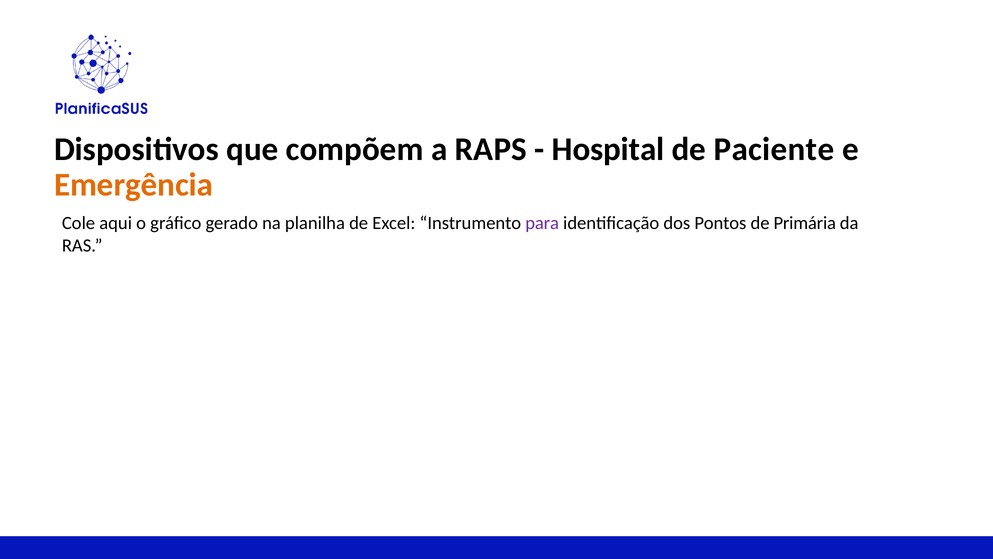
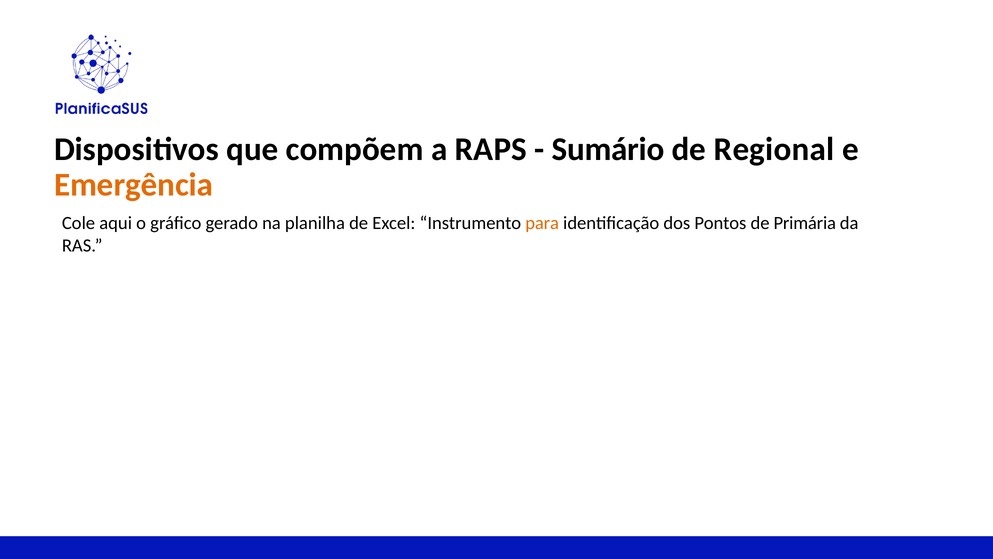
Hospital: Hospital -> Sumário (608, 149)
Paciente: Paciente -> Regional (774, 149)
para colour: purple -> orange (542, 223)
